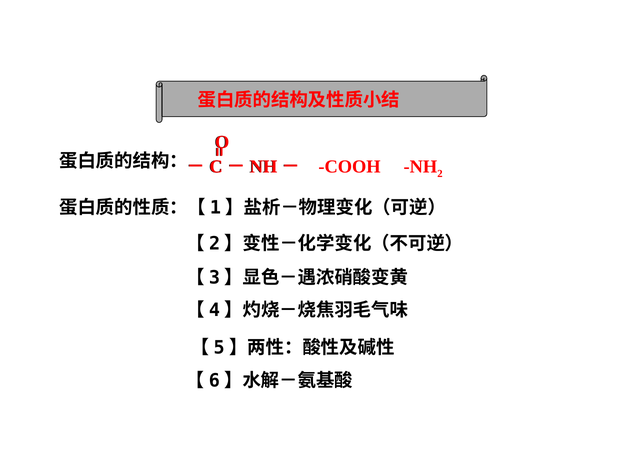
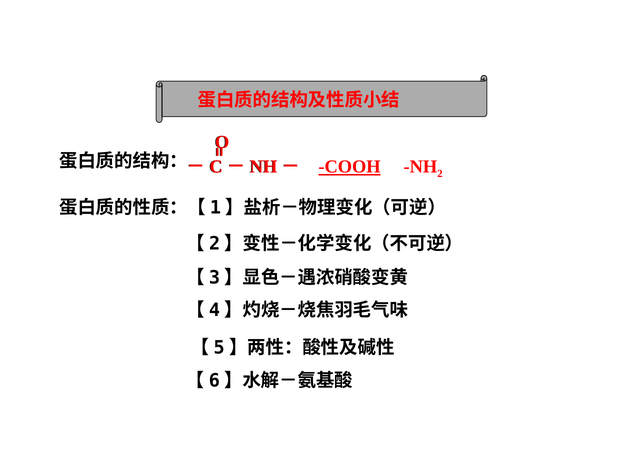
COOH underline: none -> present (350, 167)
